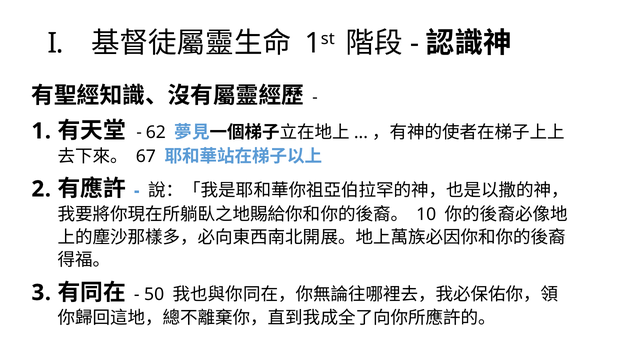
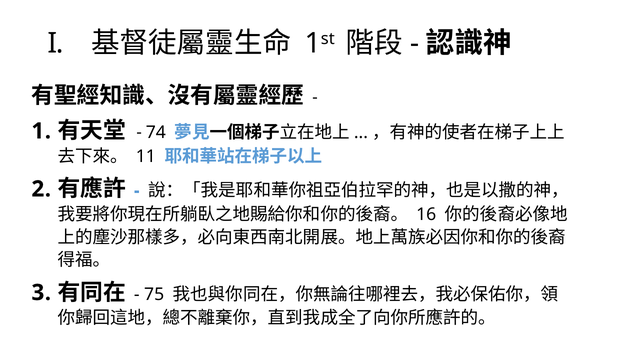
62: 62 -> 74 (156, 132)
67: 67 -> 11 (146, 156)
10: 10 -> 16 (426, 214)
50: 50 -> 75 (154, 294)
